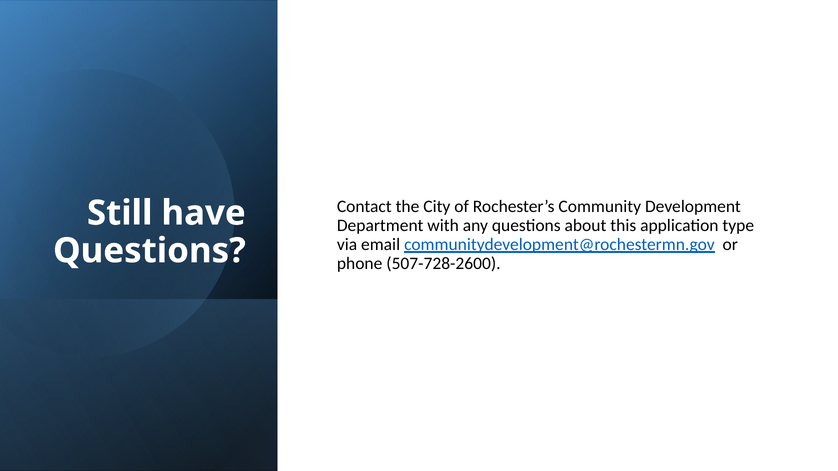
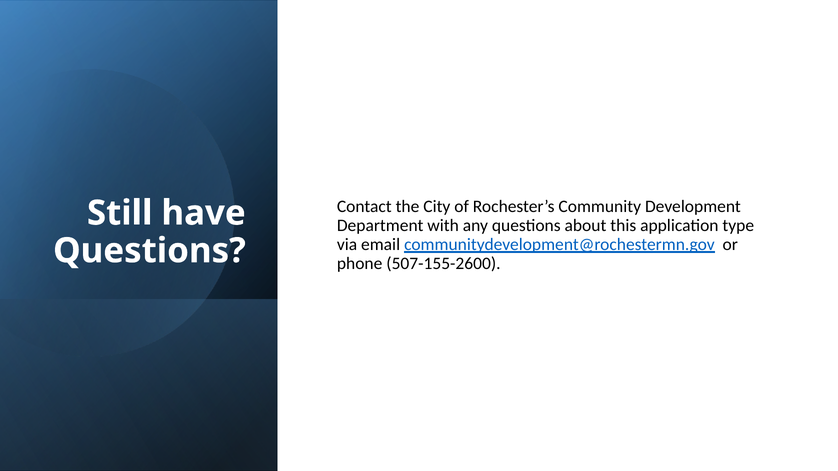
507-728-2600: 507-728-2600 -> 507-155-2600 (443, 264)
